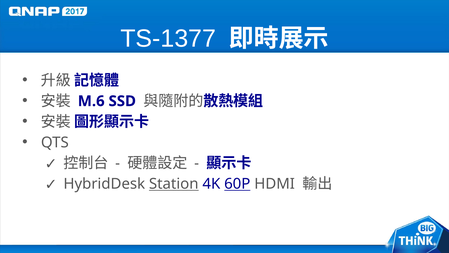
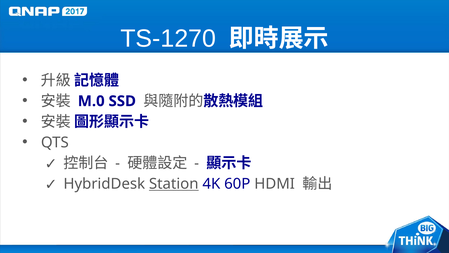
TS-1377: TS-1377 -> TS-1270 (168, 39)
M.6: M.6 -> M.0 (91, 101)
60P underline: present -> none (237, 184)
